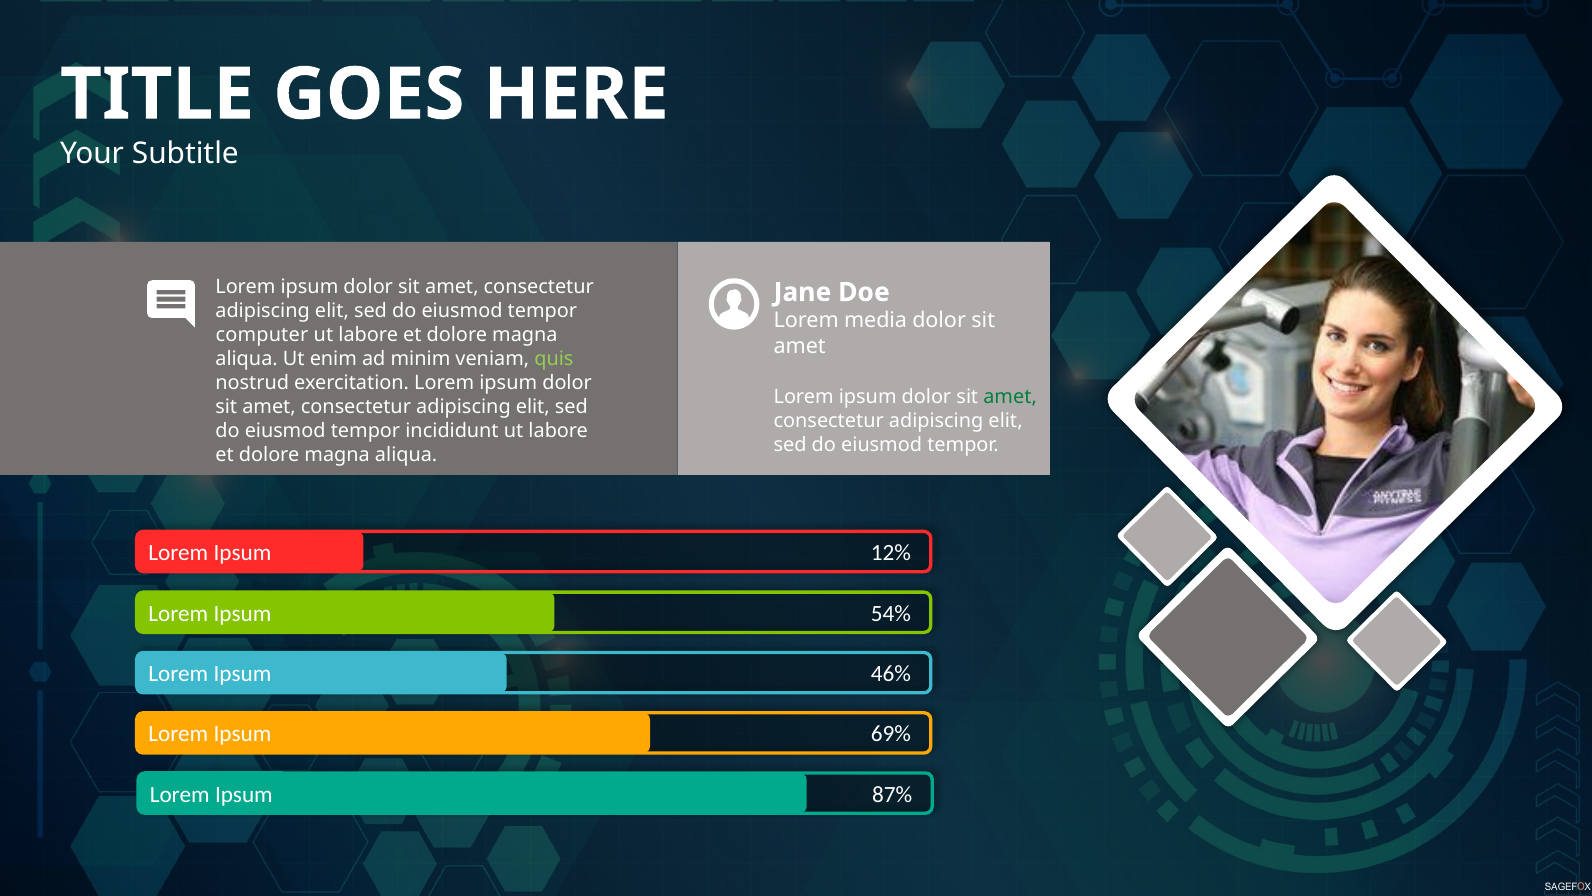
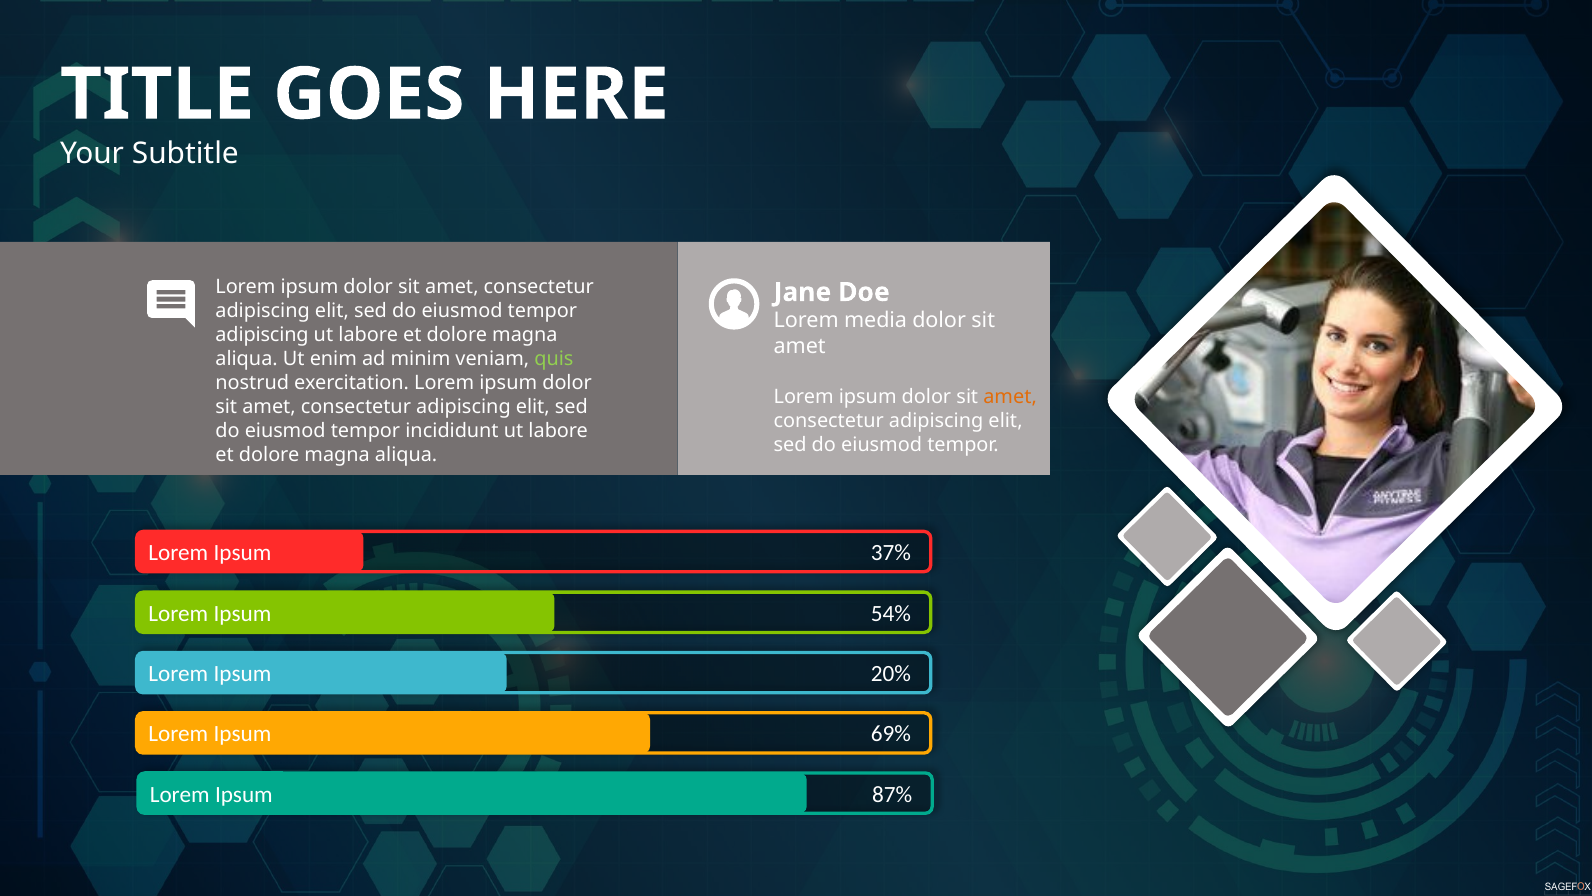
computer: computer -> adipiscing (262, 335)
amet colour: green -> orange (1010, 397)
12%: 12% -> 37% (891, 553)
46%: 46% -> 20% (891, 674)
